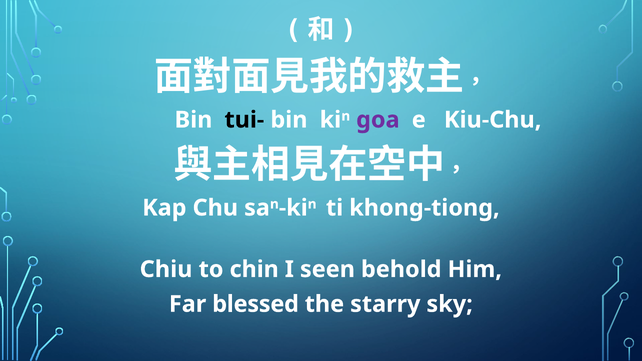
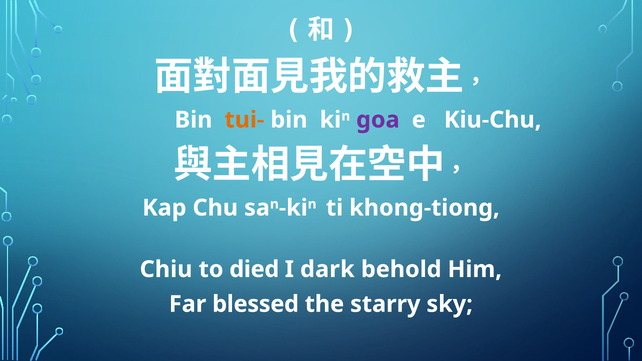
tui- colour: black -> orange (244, 120)
chin: chin -> died (254, 269)
seen: seen -> dark (327, 269)
